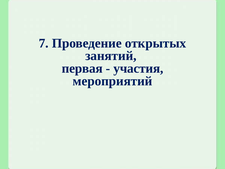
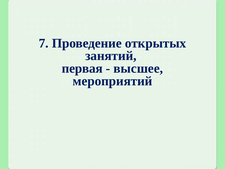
участия: участия -> высшее (138, 68)
